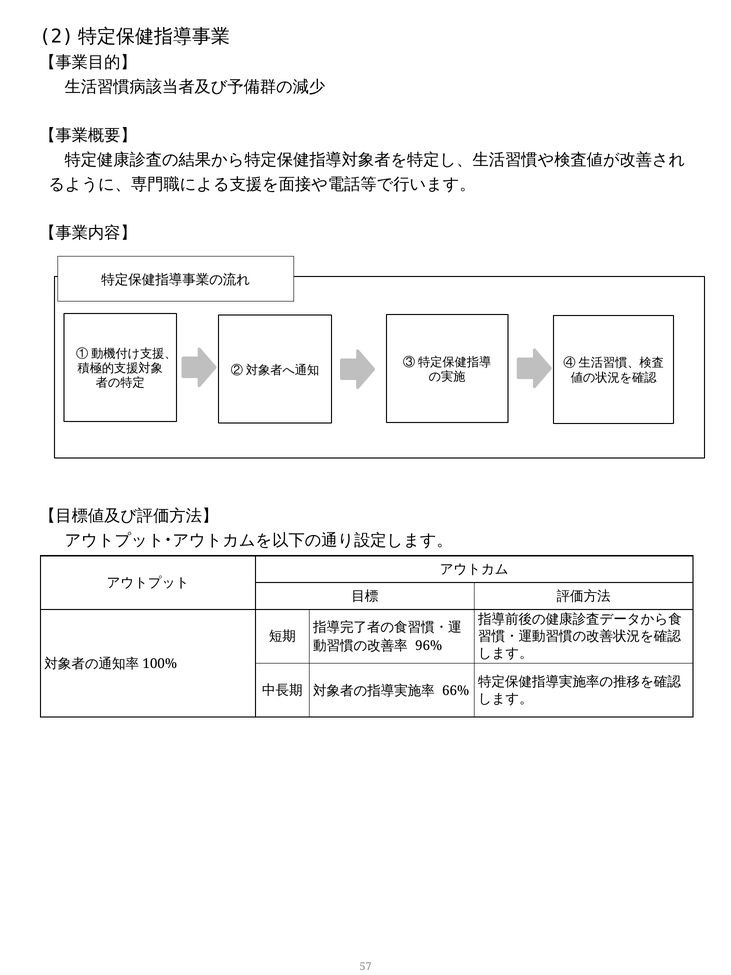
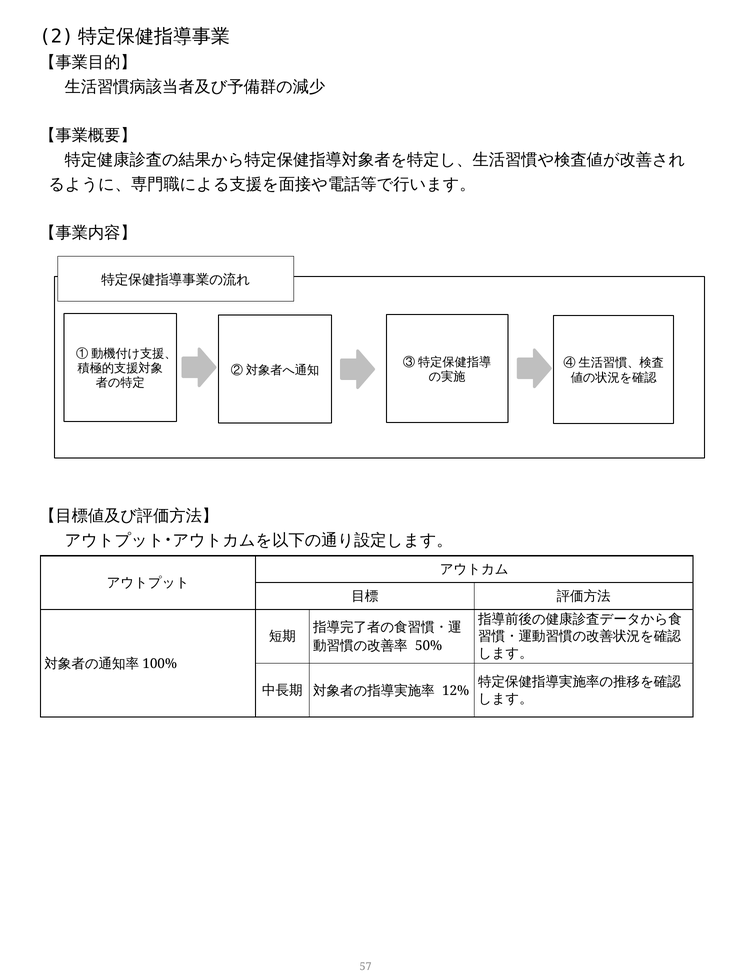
96%: 96% -> 50% (429, 645)
66%: 66% -> 12% (456, 691)
